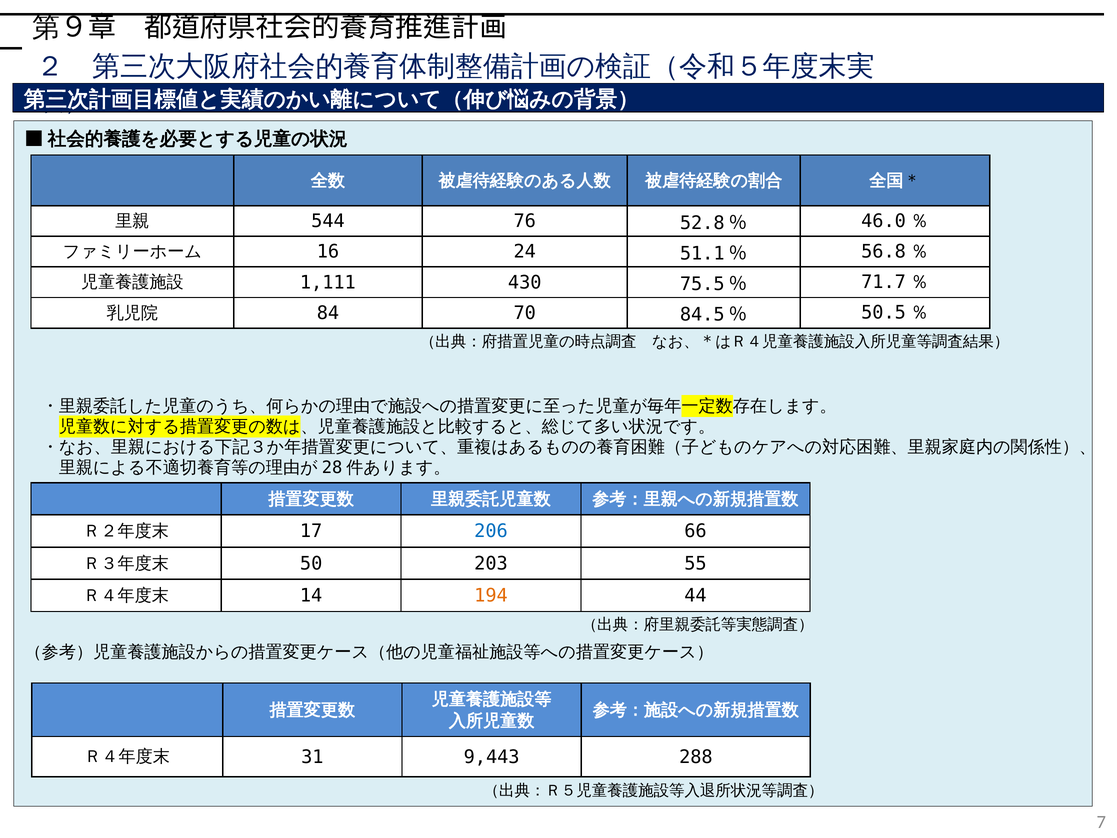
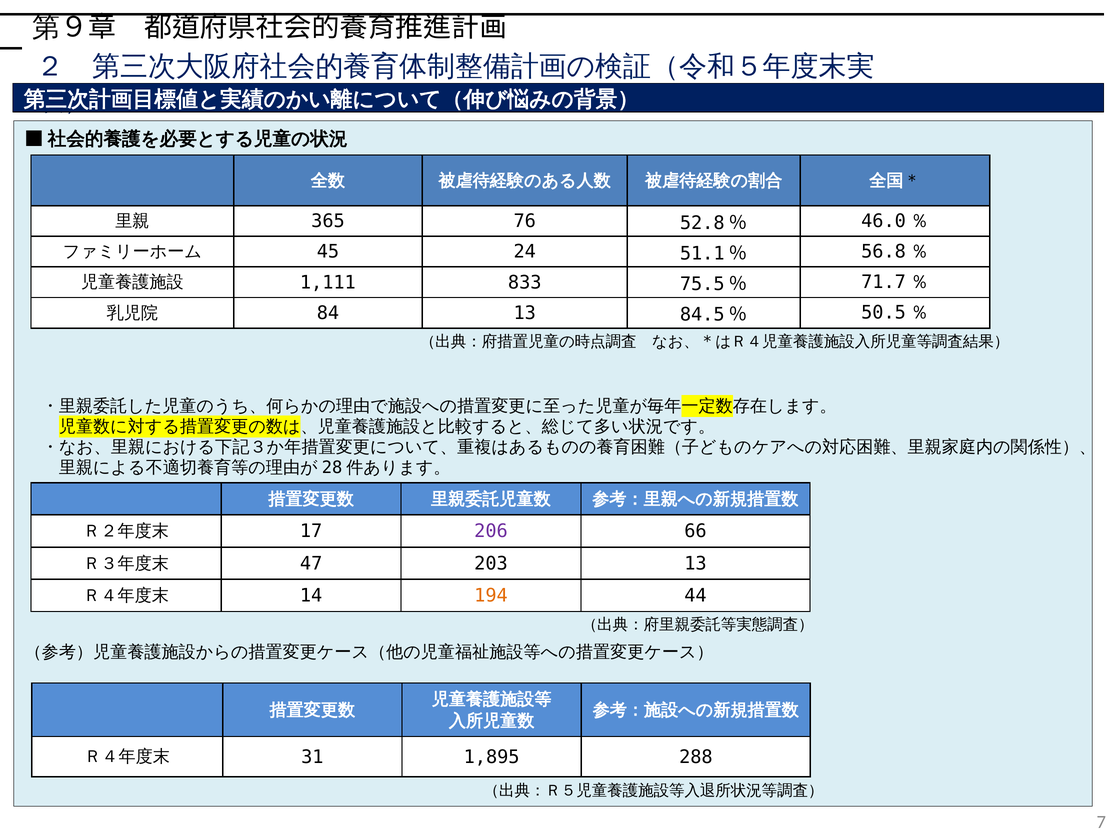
544: 544 -> 365 (328, 221)
16: 16 -> 45 (328, 252)
430: 430 -> 833 (525, 282)
84 70: 70 -> 13 (525, 313)
206 colour: blue -> purple (491, 531)
50: 50 -> 47 (311, 563)
203 55: 55 -> 13 (695, 563)
9,443: 9,443 -> 1,895 (492, 757)
